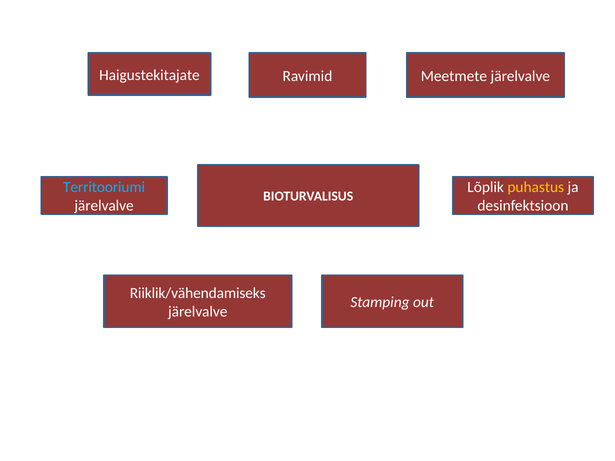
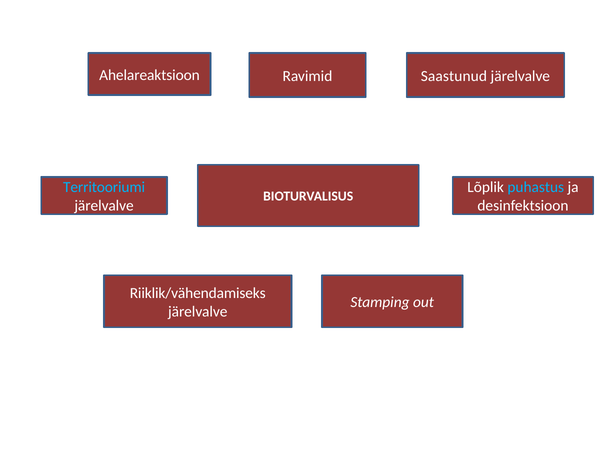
Haigustekitajate: Haigustekitajate -> Ahelareaktsioon (149, 75)
Meetmete: Meetmete -> Saastunud (454, 76)
puhastus colour: yellow -> light blue (536, 187)
